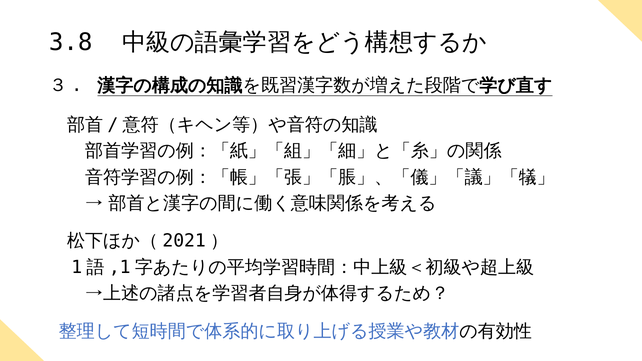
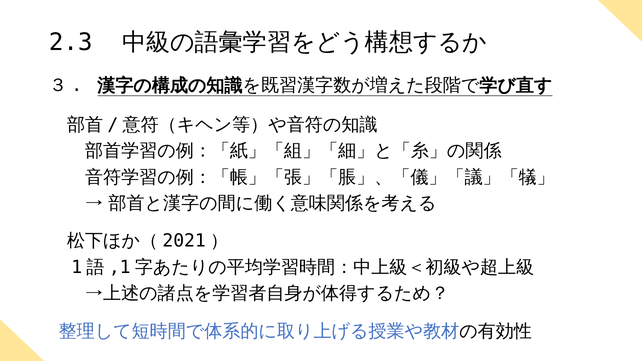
3.8: 3.8 -> 2.3 (71, 42)
